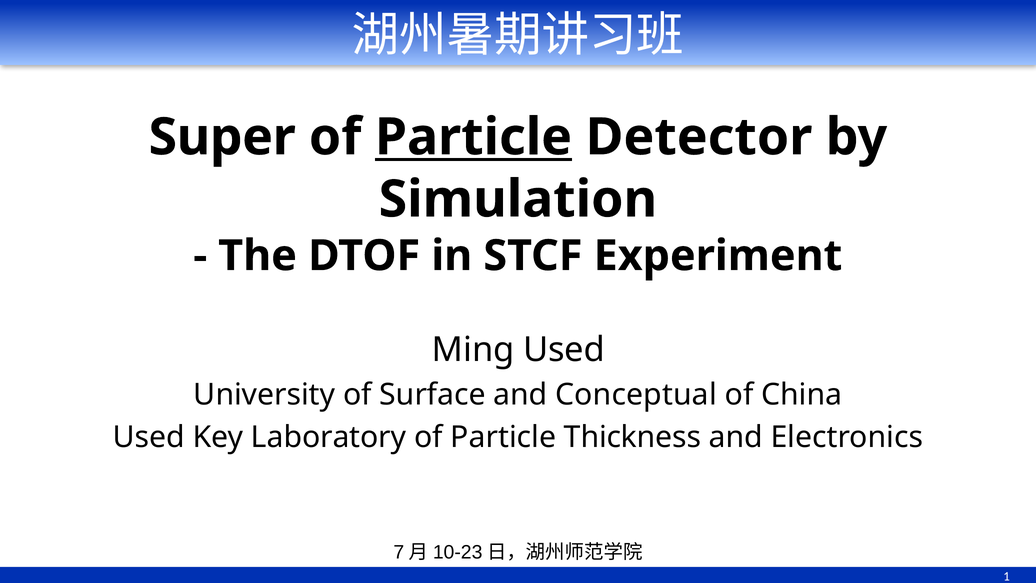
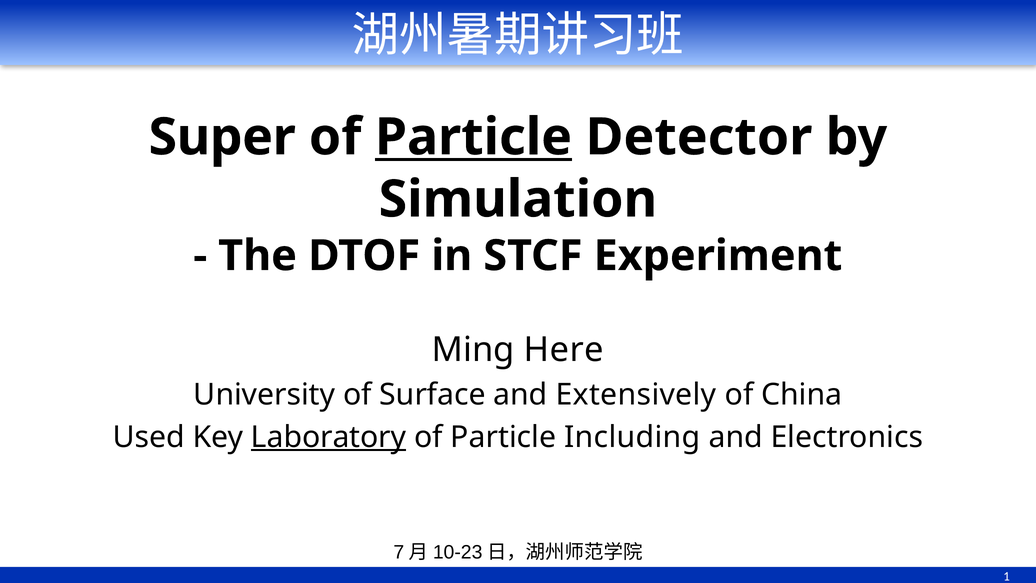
Ming Used: Used -> Here (564, 350)
Conceptual: Conceptual -> Extensively (636, 395)
Laboratory underline: none -> present (329, 437)
Thickness: Thickness -> Including (632, 437)
